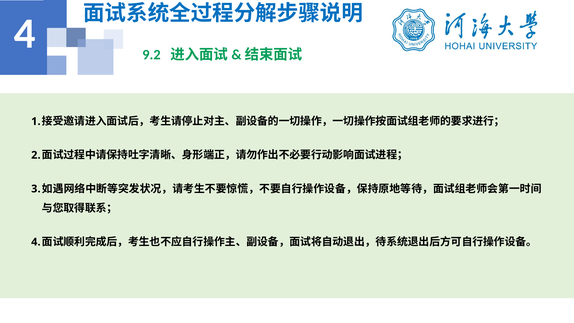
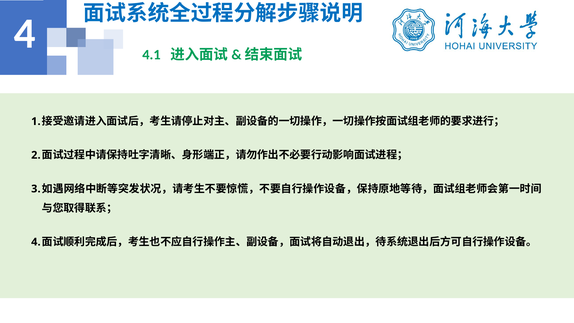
9.2: 9.2 -> 4.1 (151, 55)
